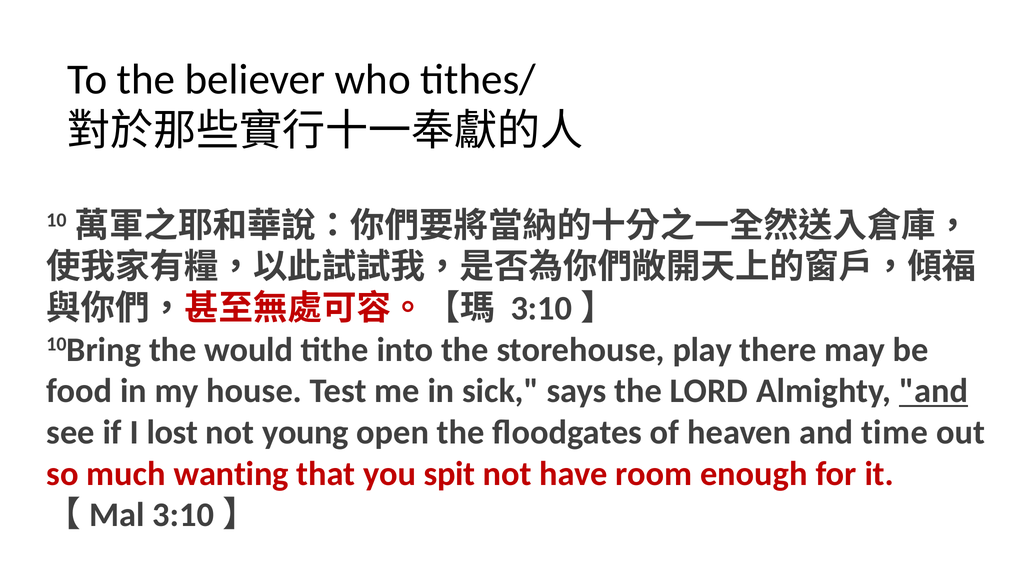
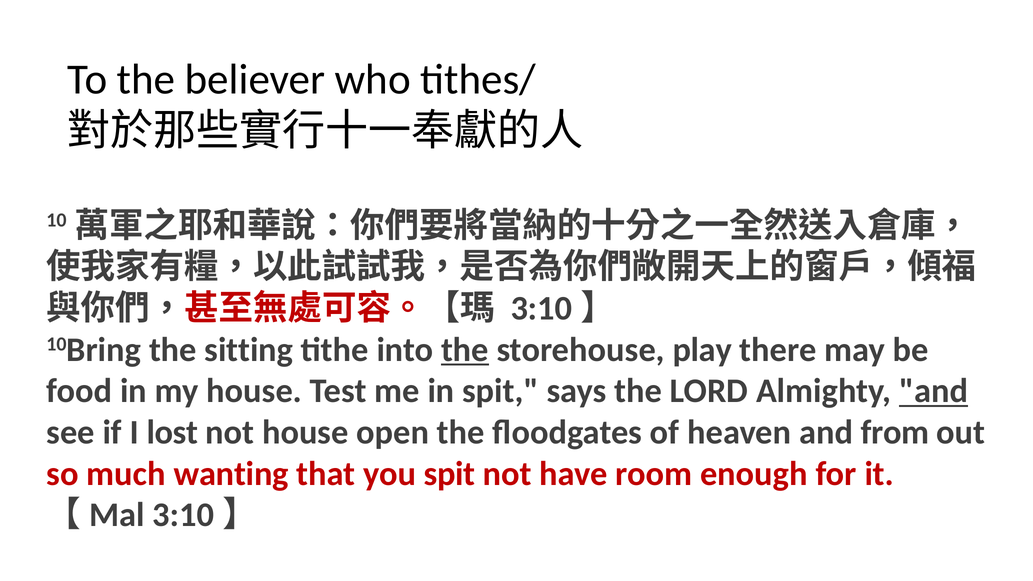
would: would -> sitting (249, 350)
the underline: none -> present (465, 350)
in sick: sick -> spit (500, 391)
not young: young -> house (305, 432)
time: time -> from (895, 432)
